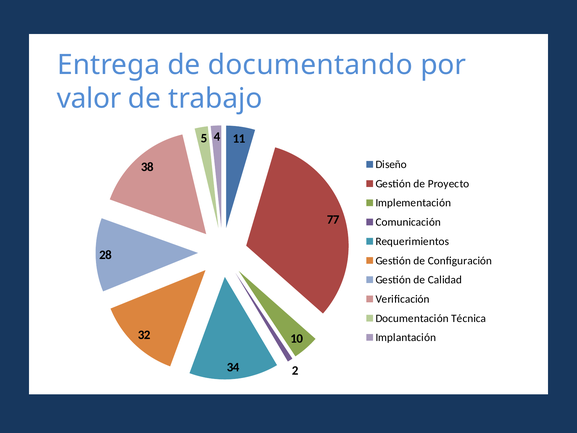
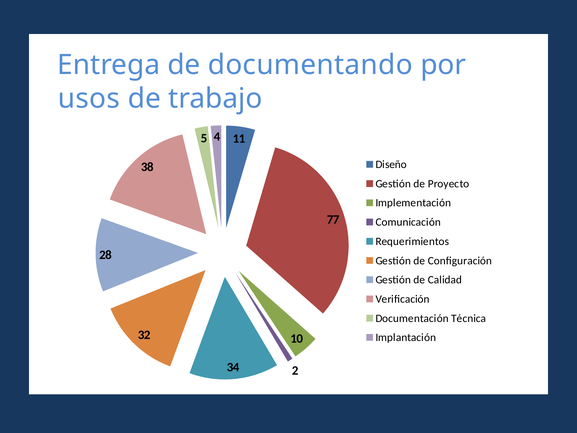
valor: valor -> usos (89, 99)
